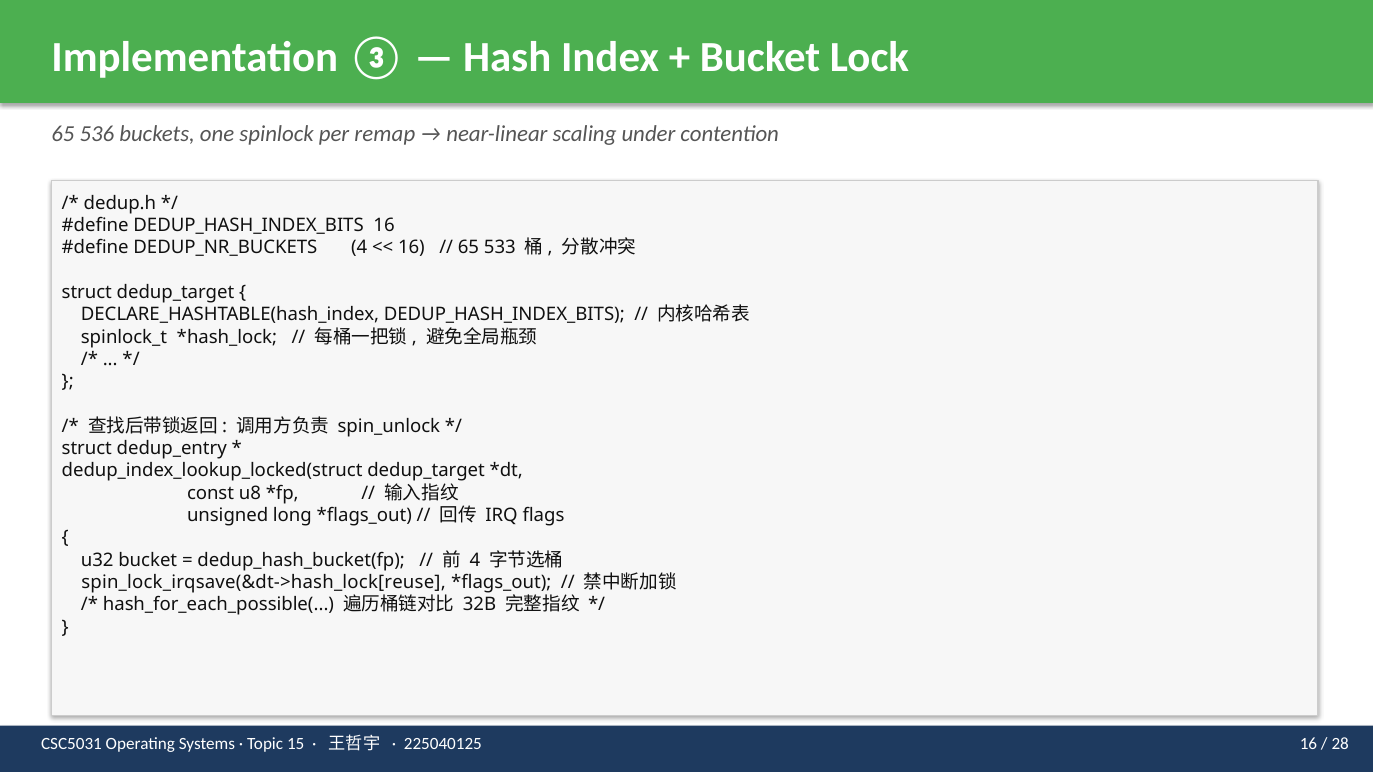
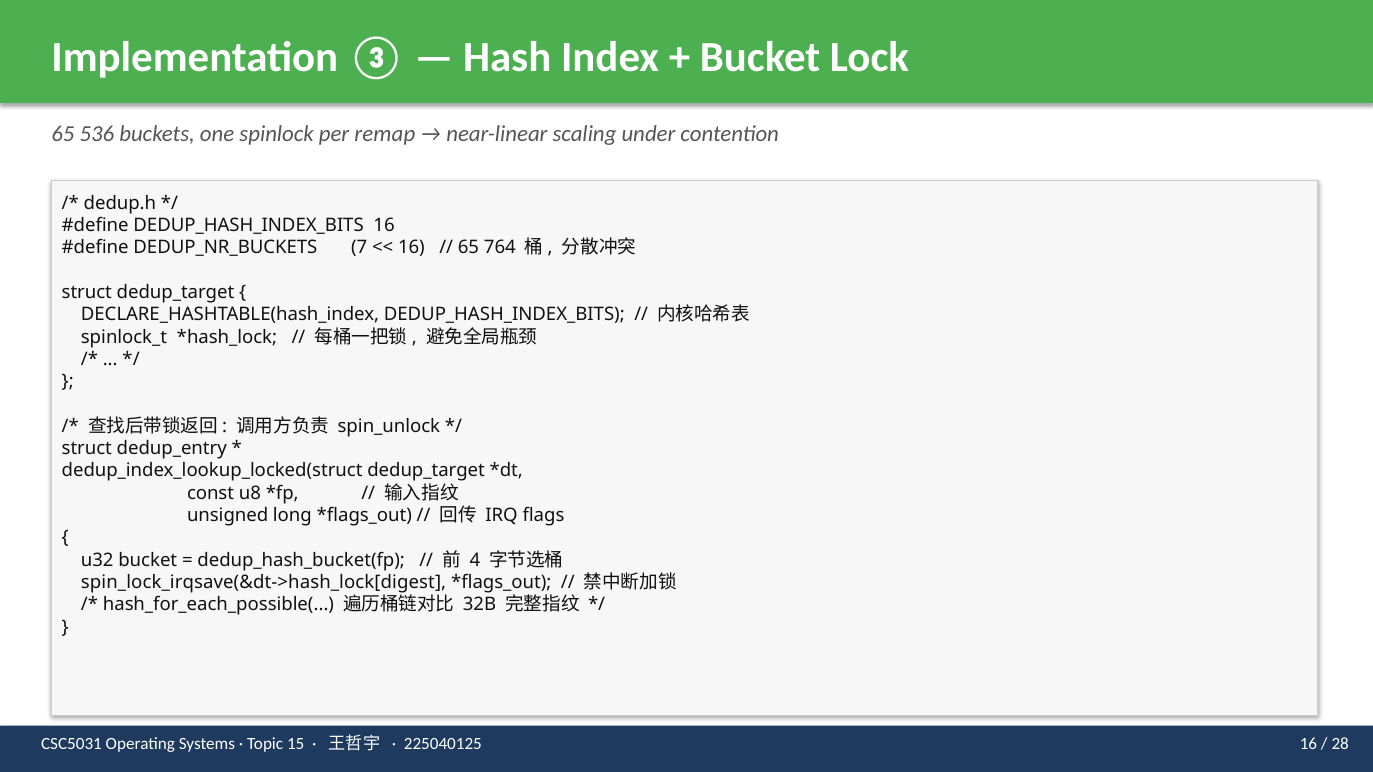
DEDUP_NR_BUCKETS 4: 4 -> 7 (359, 248)
533: 533 -> 764 (500, 248)
spin_lock_irqsave(&dt->hash_lock[reuse: spin_lock_irqsave(&dt->hash_lock[reuse -> spin_lock_irqsave(&dt->hash_lock[digest (264, 583)
